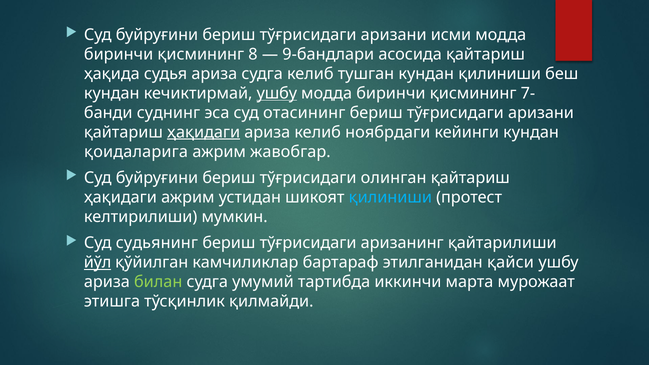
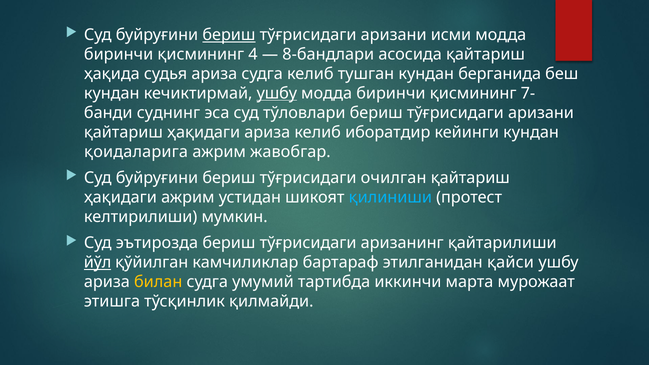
бериш underline: none -> present (229, 35)
8: 8 -> 4 (253, 54)
9-бандлари: 9-бандлари -> 8-бандлари (328, 54)
кундан қилиниши: қилиниши -> берганида (500, 74)
отасининг: отасининг -> тўловлари (304, 113)
ҳақидаги underline: present -> none (204, 132)
ноябрдаги: ноябрдаги -> иборатдир (388, 132)
олинган: олинган -> очилган (394, 178)
судьянинг: судьянинг -> эътирозда (157, 243)
билан colour: light green -> yellow (158, 282)
